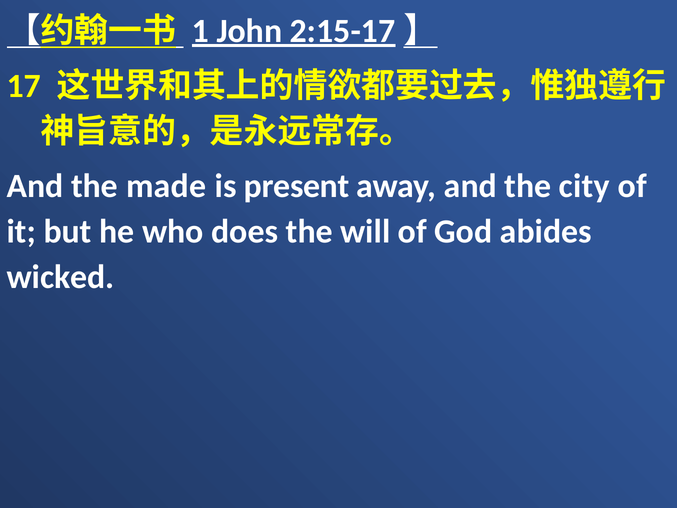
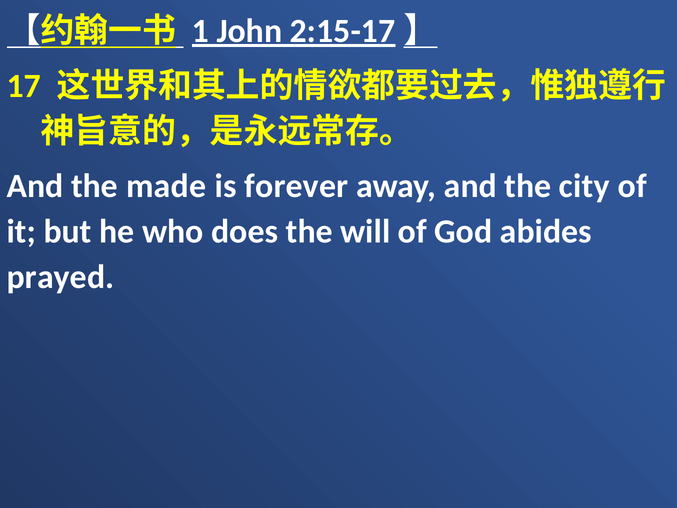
present: present -> forever (296, 186)
wicked: wicked -> prayed (61, 277)
